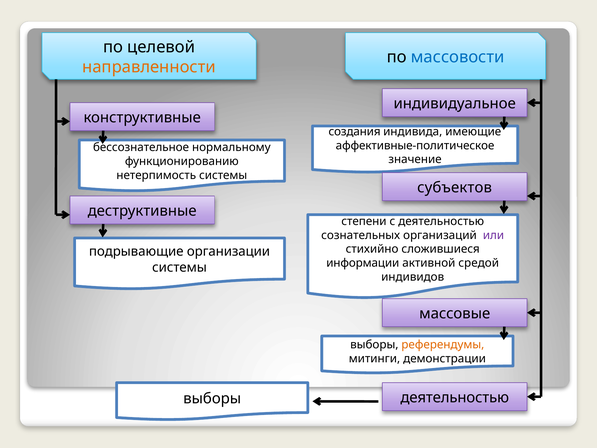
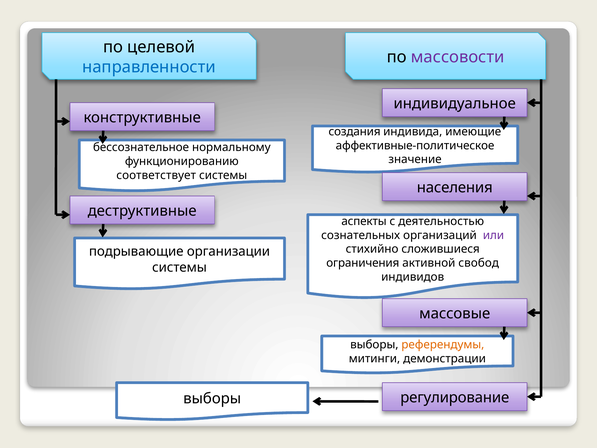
массовости colour: blue -> purple (458, 57)
направленности colour: orange -> blue (149, 67)
нетерпимость: нетерпимость -> соответствует (156, 175)
субъектов: субъектов -> населения (455, 188)
степени: степени -> аспекты (364, 221)
информации: информации -> ограничения (363, 263)
средой: средой -> свобод (479, 263)
деятельностью: деятельностью -> регулирование (455, 397)
